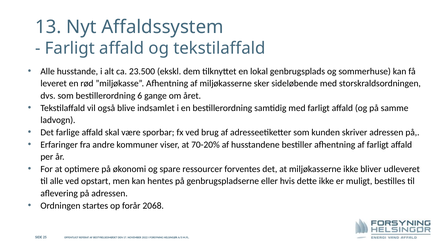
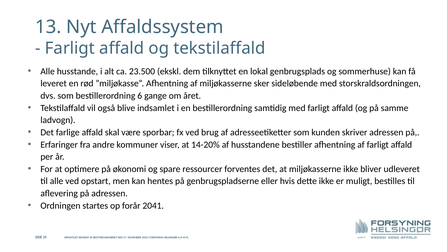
70-20%: 70-20% -> 14-20% (205, 144)
2068: 2068 -> 2041 (153, 205)
